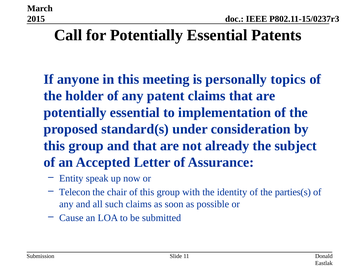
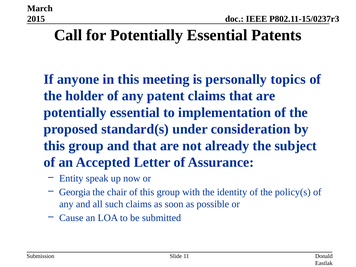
Telecon: Telecon -> Georgia (75, 192)
parties(s: parties(s -> policy(s (293, 192)
